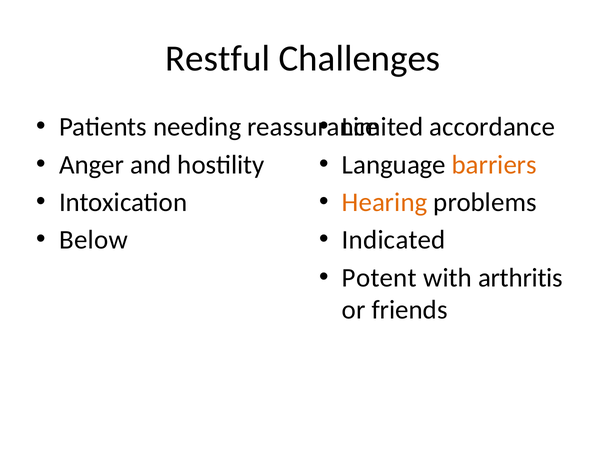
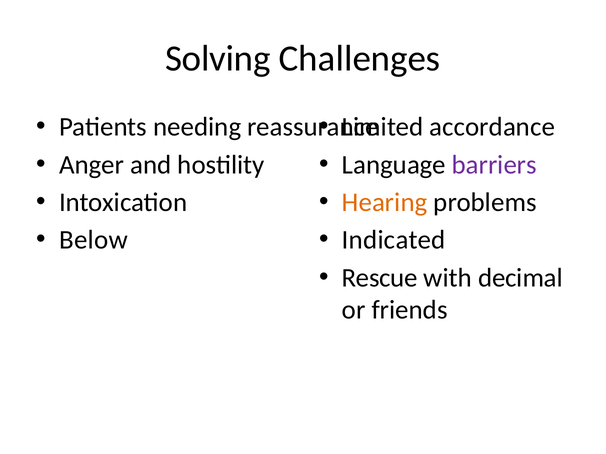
Restful: Restful -> Solving (218, 59)
barriers colour: orange -> purple (494, 165)
Potent: Potent -> Rescue (380, 278)
arthritis: arthritis -> decimal (520, 278)
